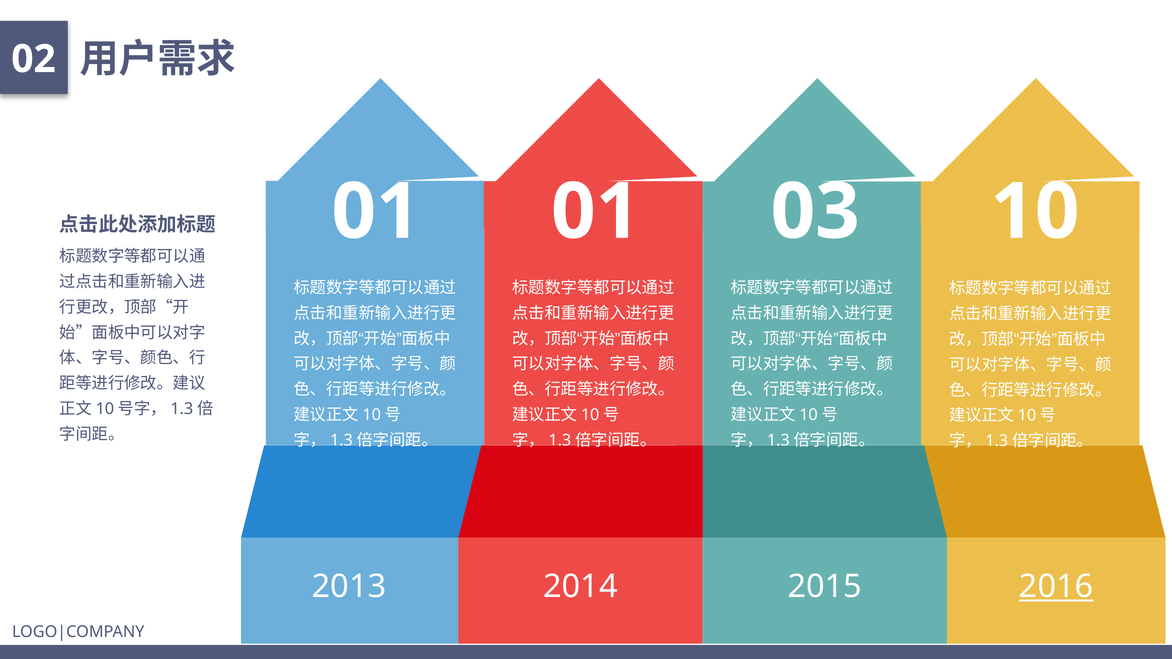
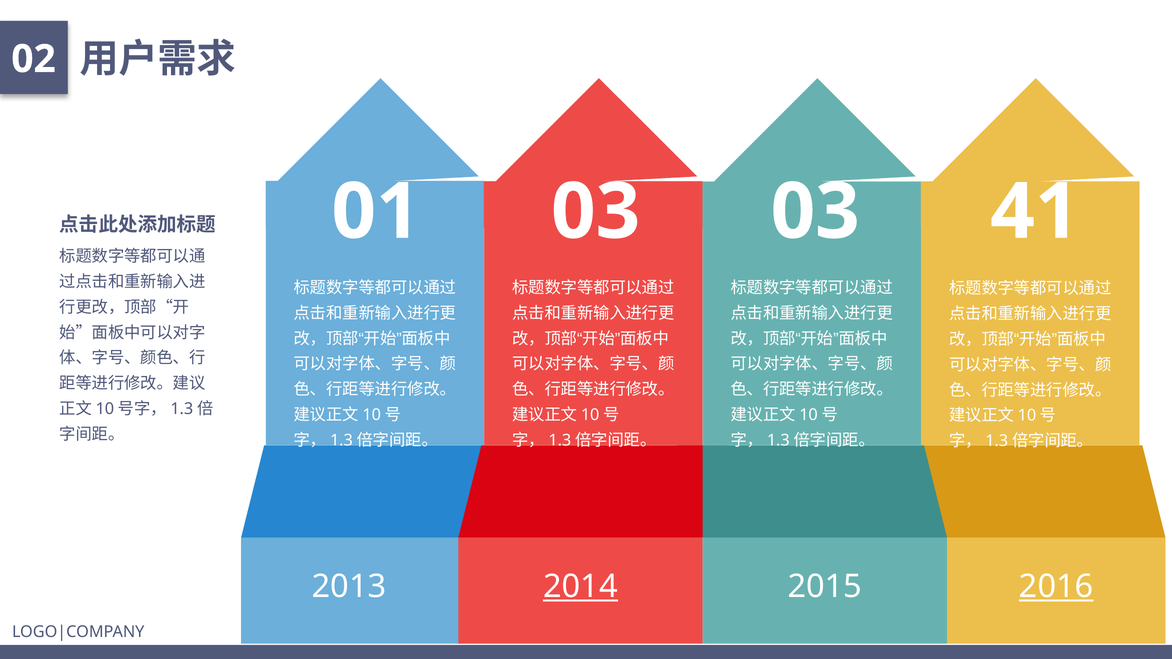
01 01: 01 -> 03 (596, 212)
10: 10 -> 41 (1035, 212)
2014 underline: none -> present (580, 587)
